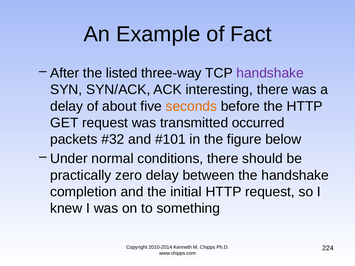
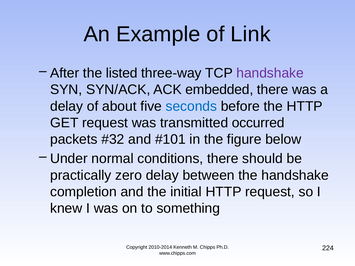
Fact: Fact -> Link (251, 34)
interesting: interesting -> embedded (219, 90)
seconds colour: orange -> blue (191, 106)
